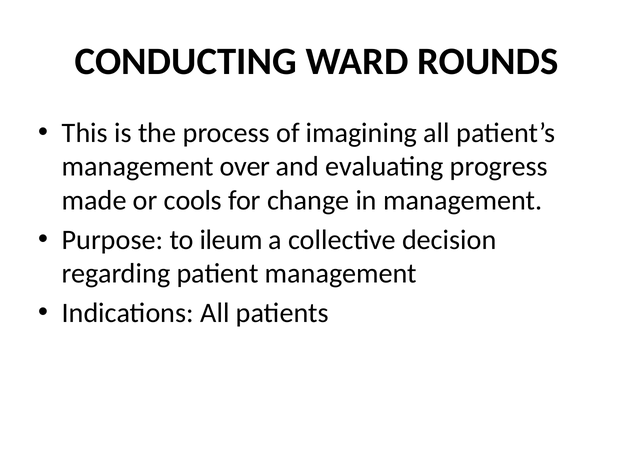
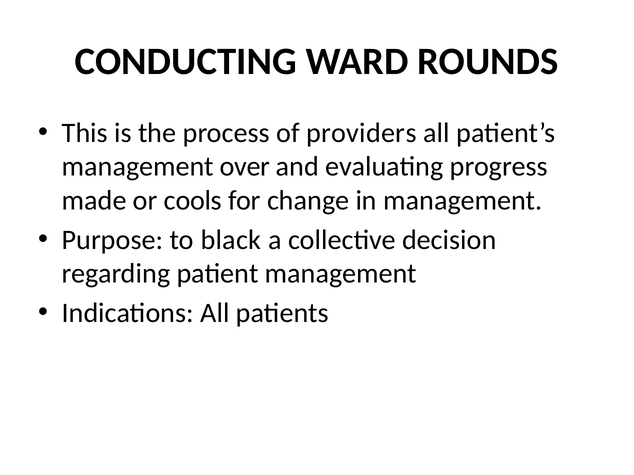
imagining: imagining -> providers (361, 133)
ileum: ileum -> black (231, 240)
